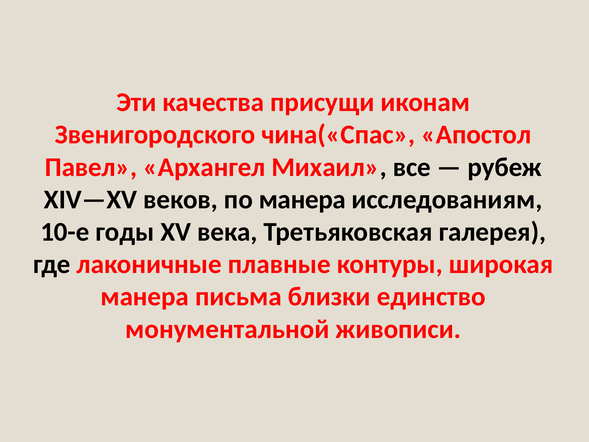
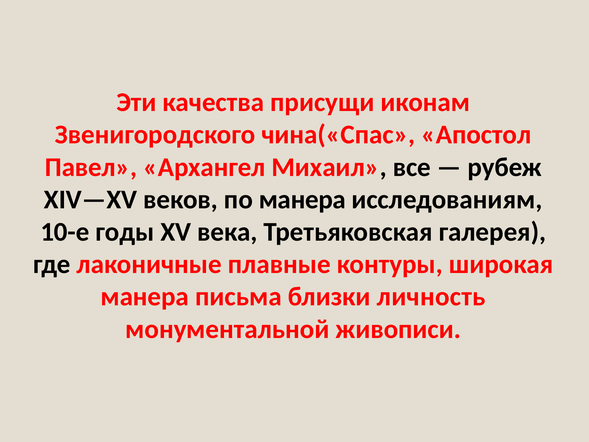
единство: единство -> личность (431, 297)
